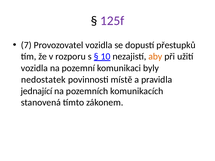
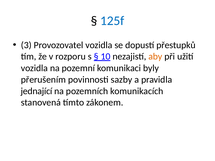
125f colour: purple -> blue (112, 21)
7: 7 -> 3 (26, 45)
nedostatek: nedostatek -> přerušením (43, 80)
místě: místě -> sazby (122, 80)
